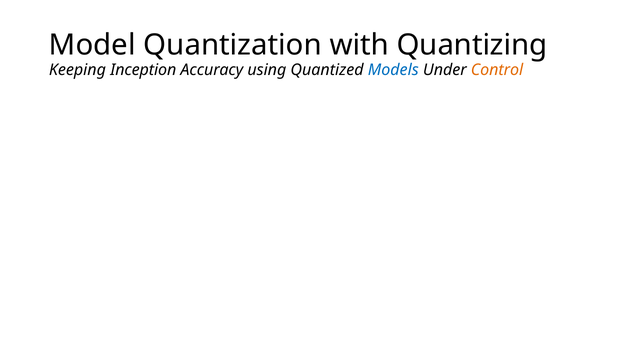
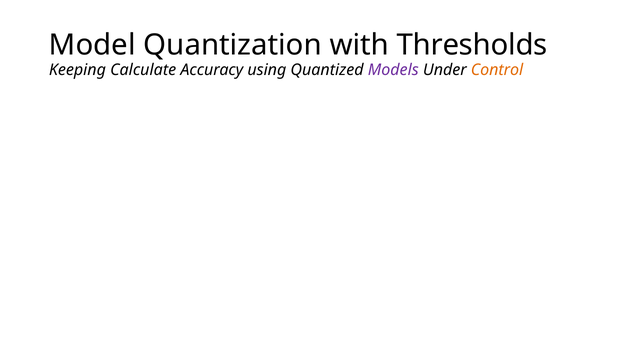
Quantizing: Quantizing -> Thresholds (472, 45)
Inception: Inception -> Calculate (143, 70)
Models colour: blue -> purple (393, 70)
